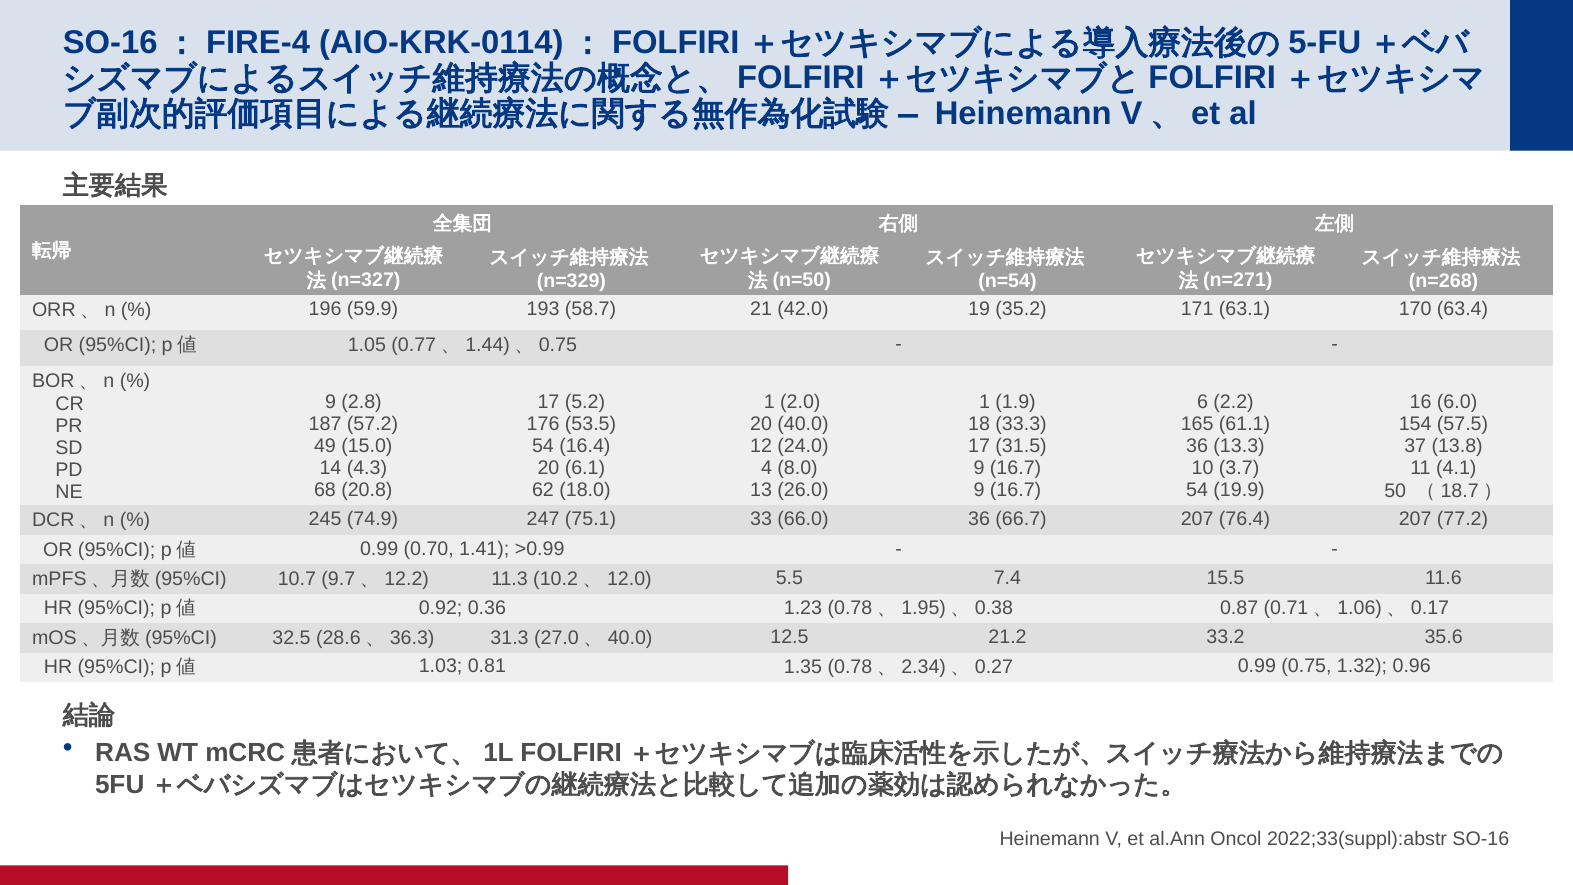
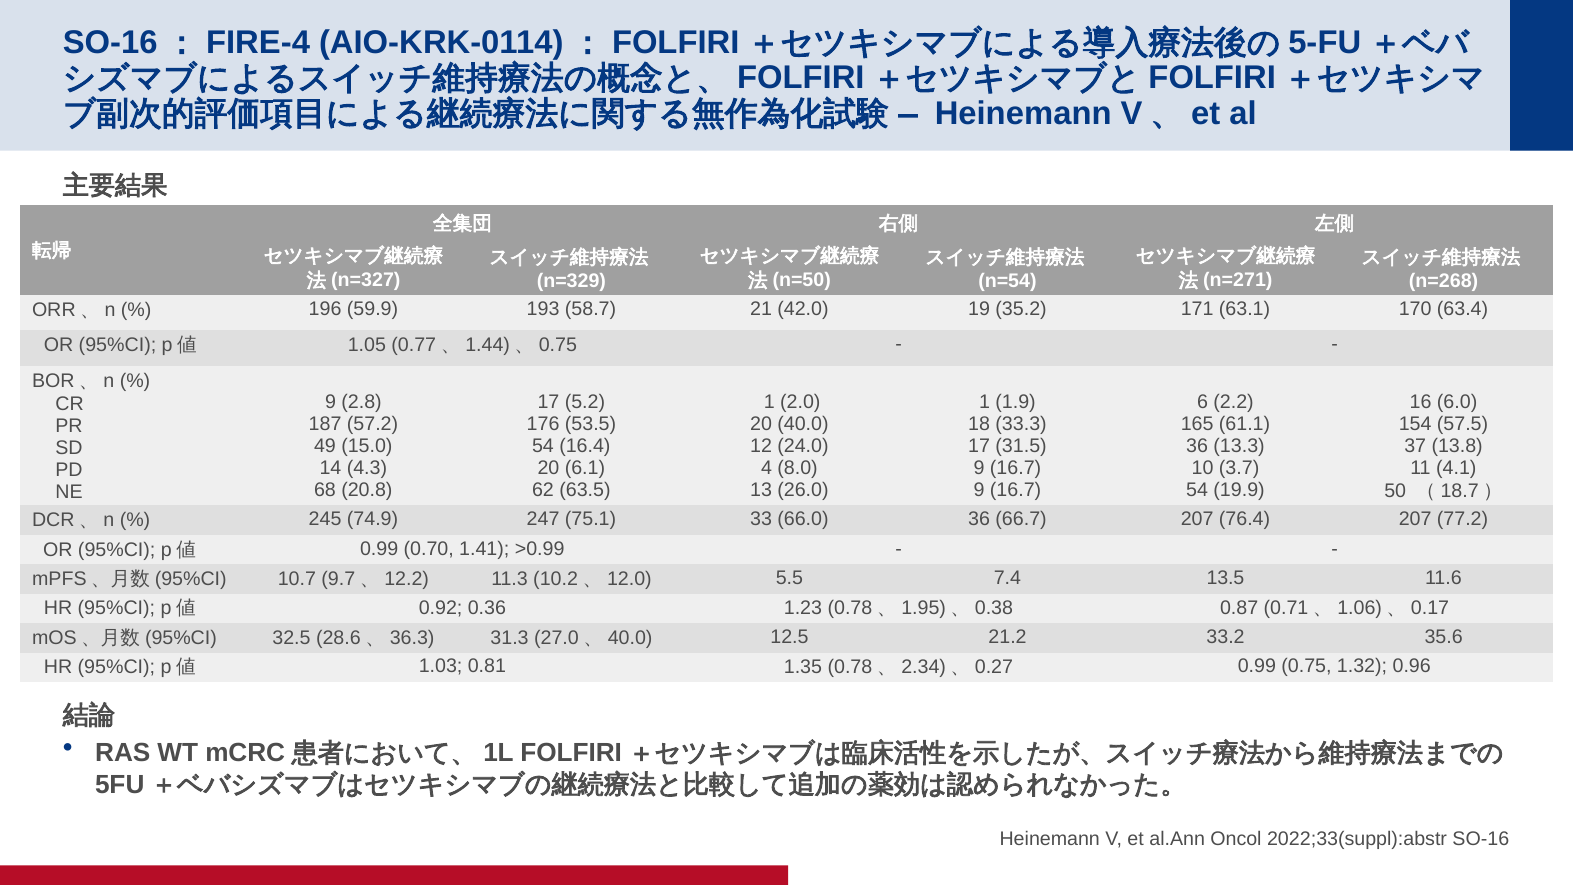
18.0: 18.0 -> 63.5 (585, 490)
15.5: 15.5 -> 13.5 (1226, 578)
